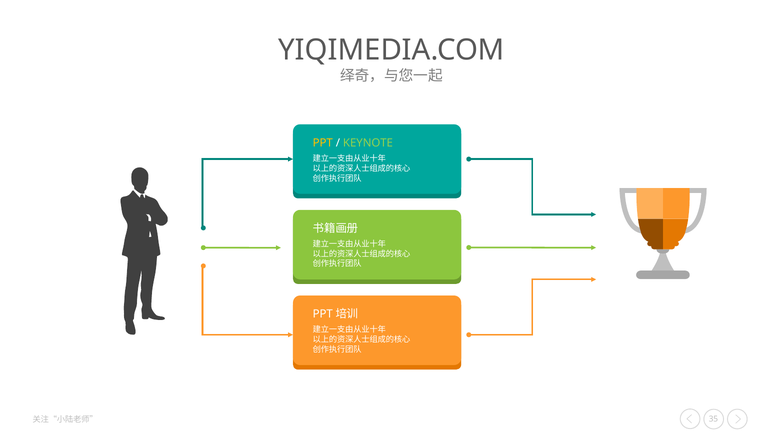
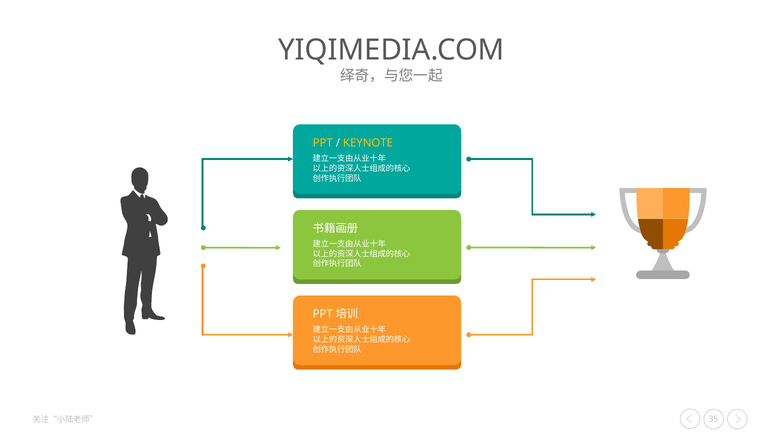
KEYNOTE colour: light green -> yellow (368, 143)
